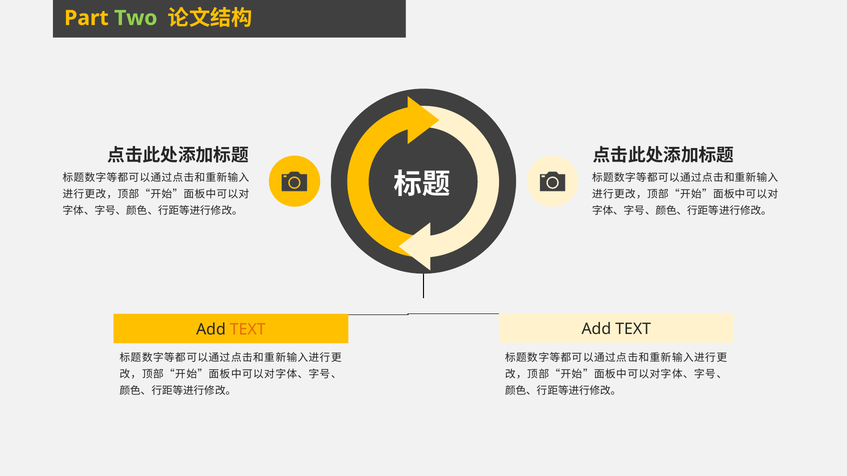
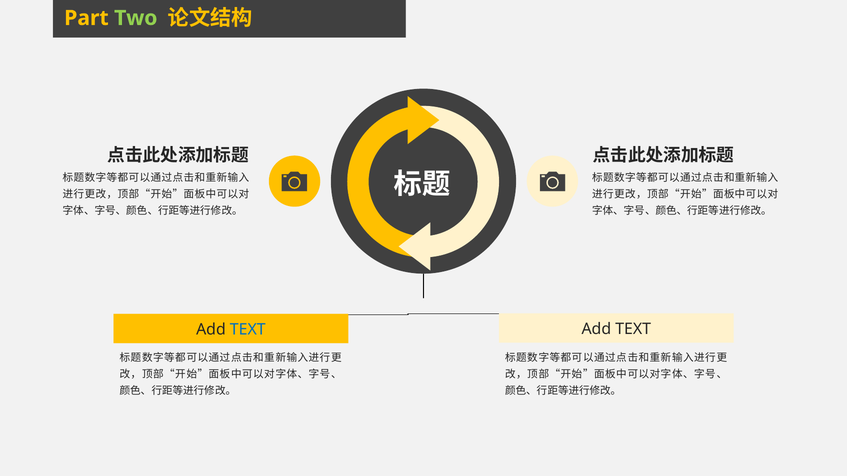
TEXT colour: orange -> blue (248, 330)
